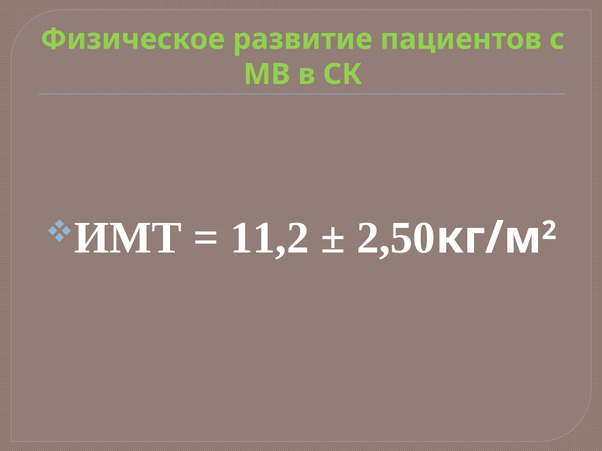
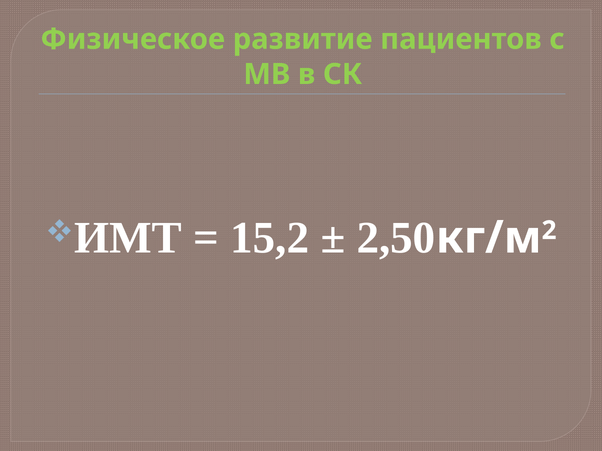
11,2: 11,2 -> 15,2 (270, 238)
